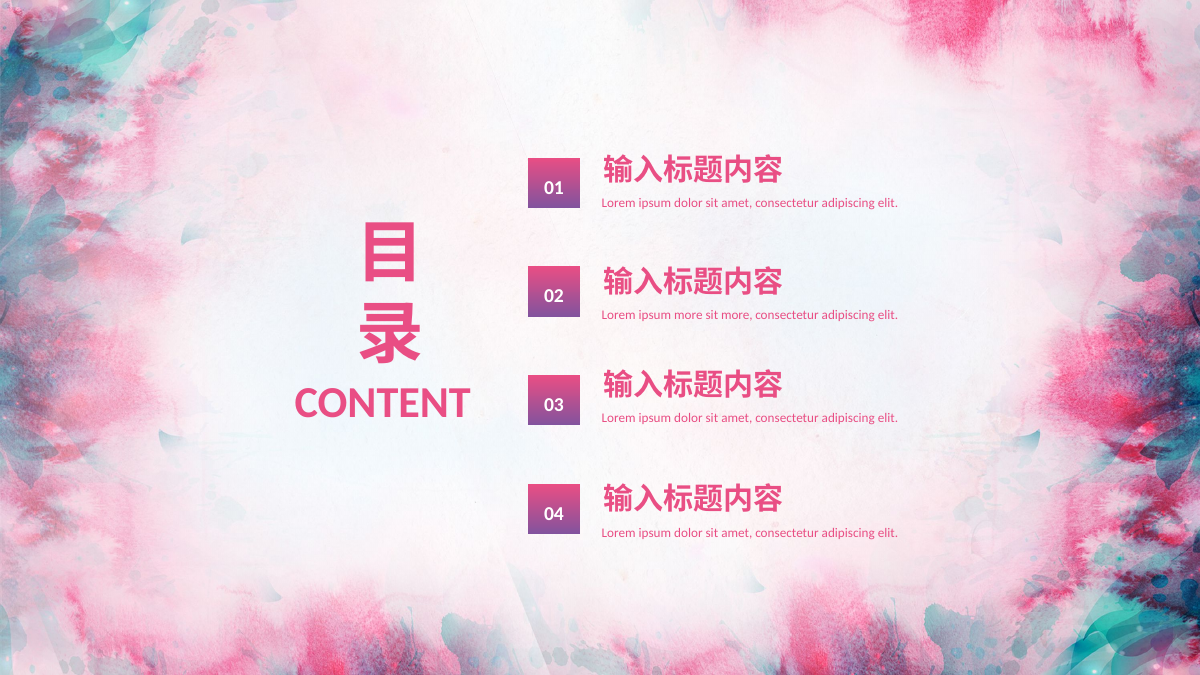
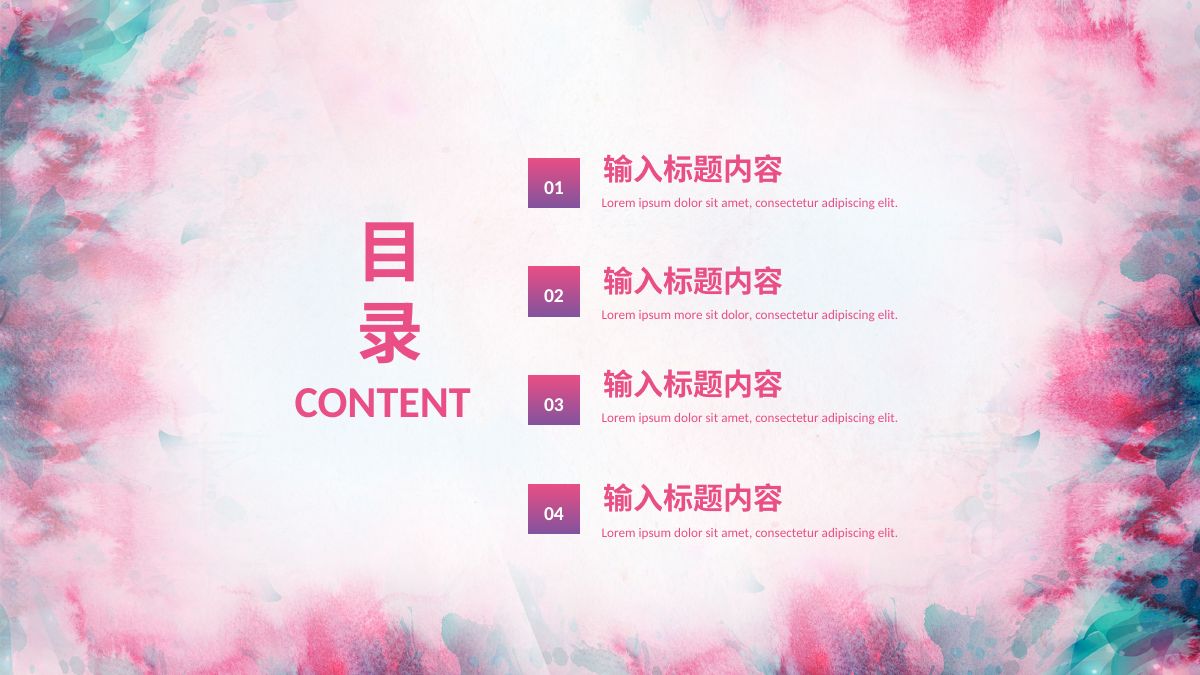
sit more: more -> dolor (737, 315)
